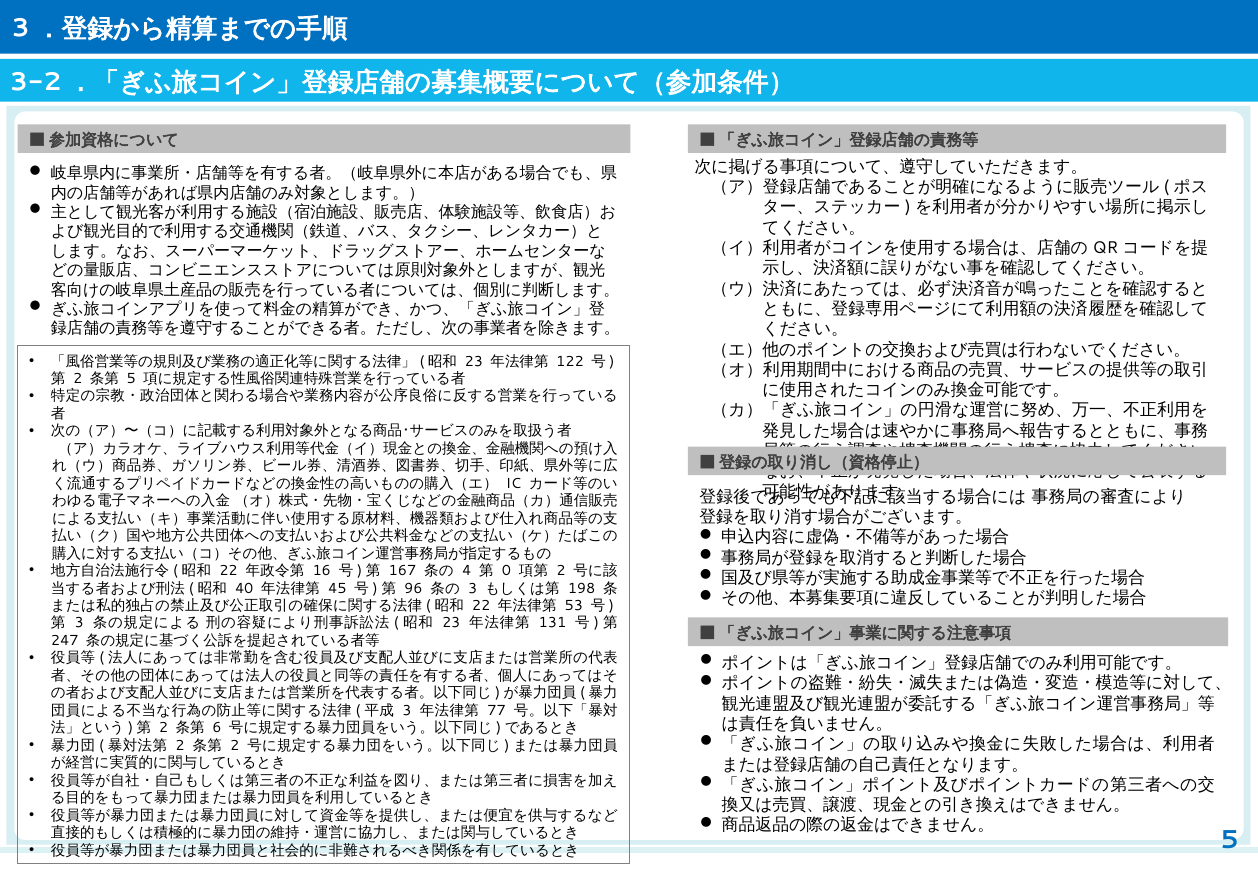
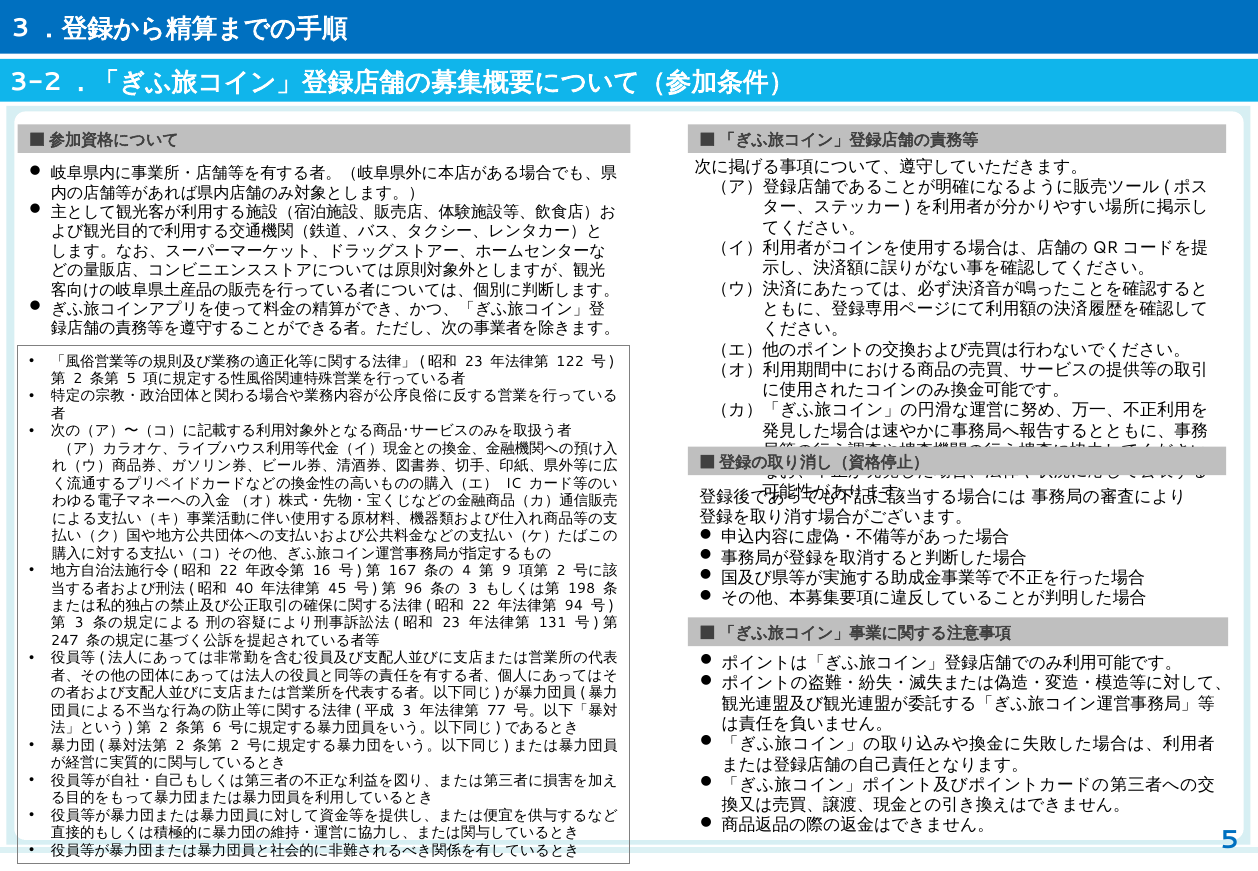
0: 0 -> 9 (506, 571)
53: 53 -> 94 (574, 606)
